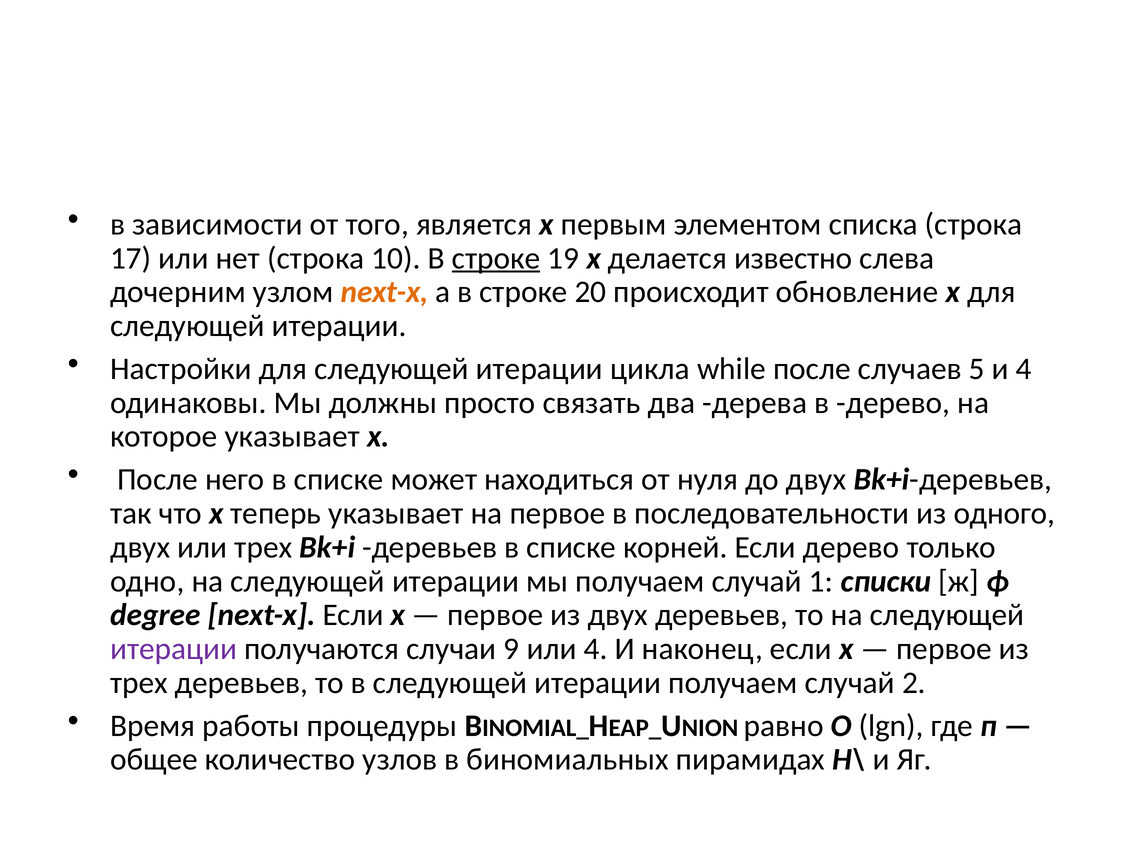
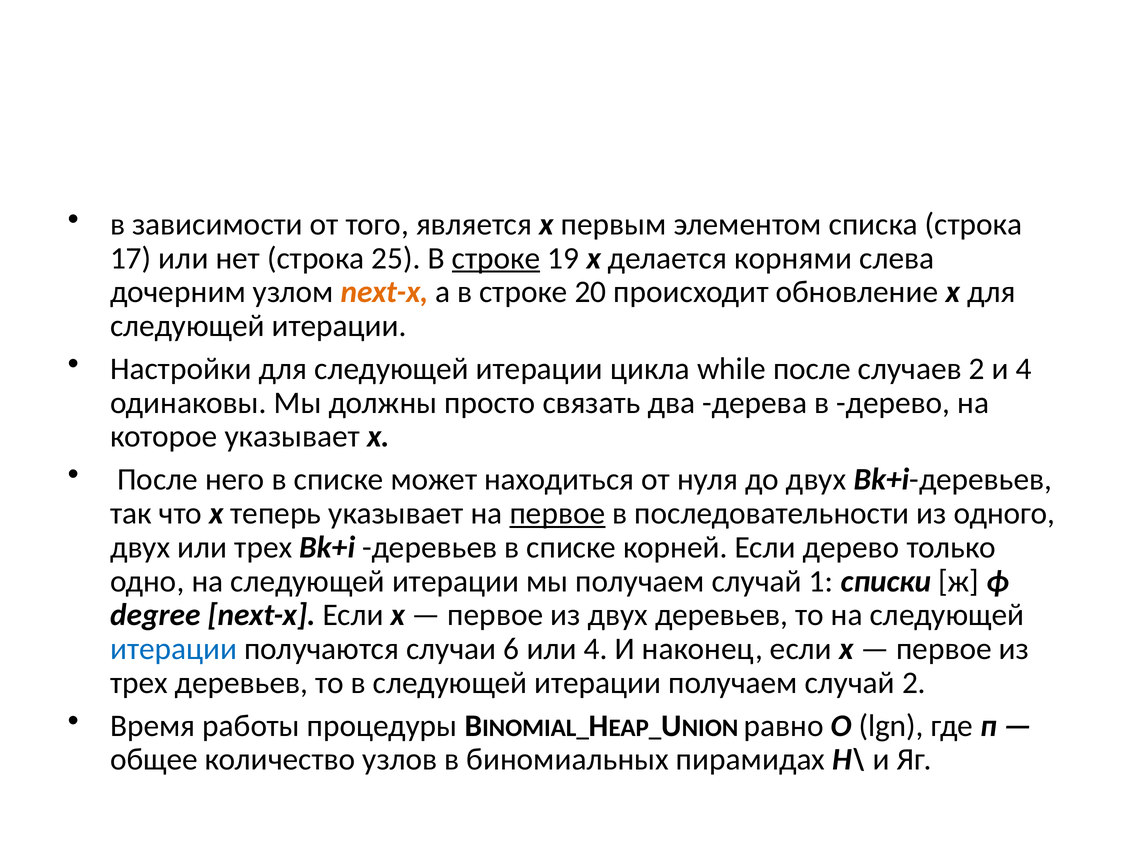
10: 10 -> 25 (396, 258)
известно: известно -> корнями (793, 258)
случаев 5: 5 -> 2 (977, 369)
первое underline: none -> present (557, 513)
итерации colour: purple -> blue (174, 649)
9: 9 -> 6 (511, 649)
